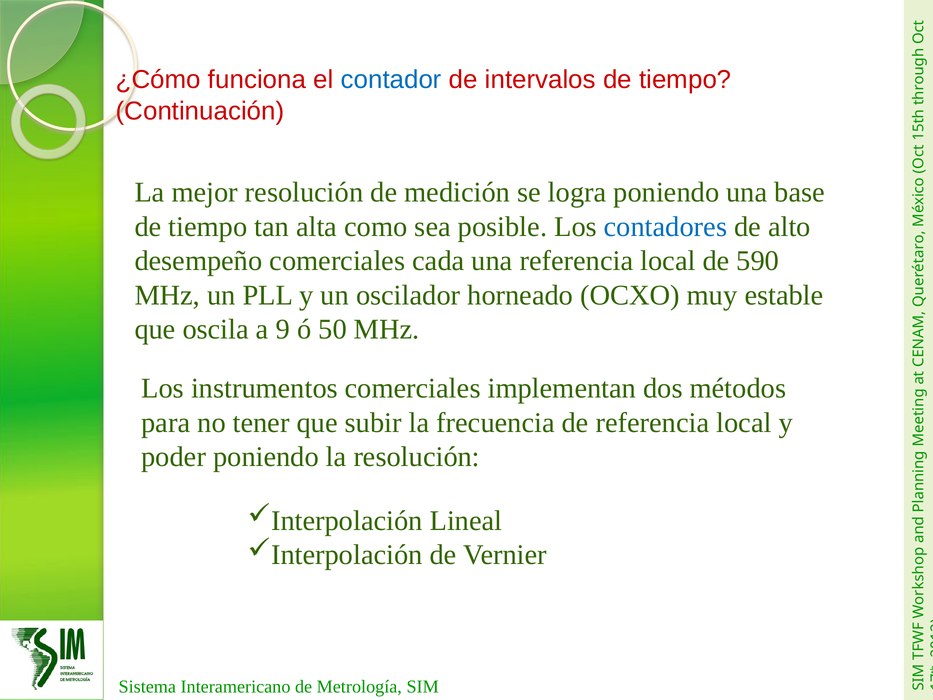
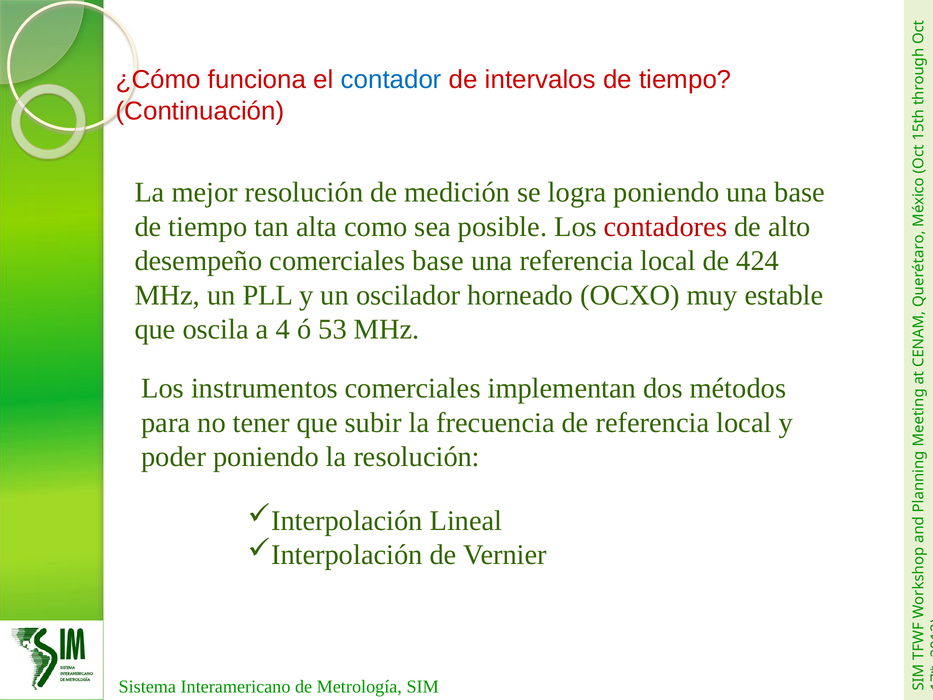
contadores colour: blue -> red (665, 227)
comerciales cada: cada -> base (438, 261)
590: 590 -> 424 (758, 261)
9: 9 -> 4 (283, 329)
50: 50 -> 53 (333, 329)
